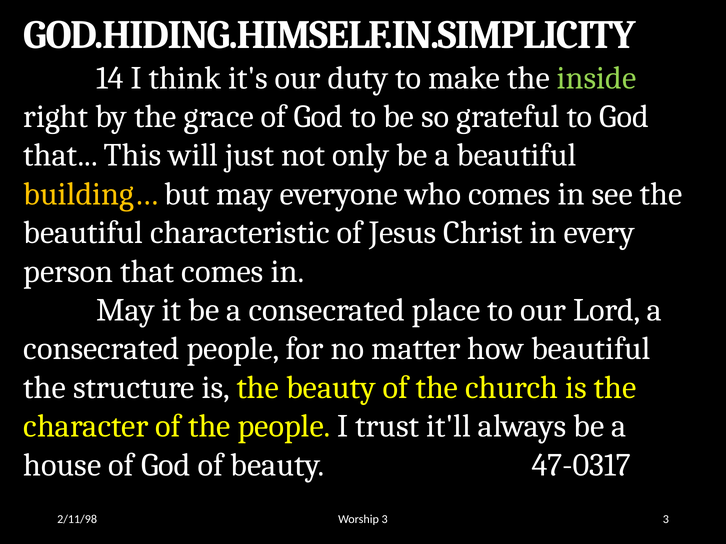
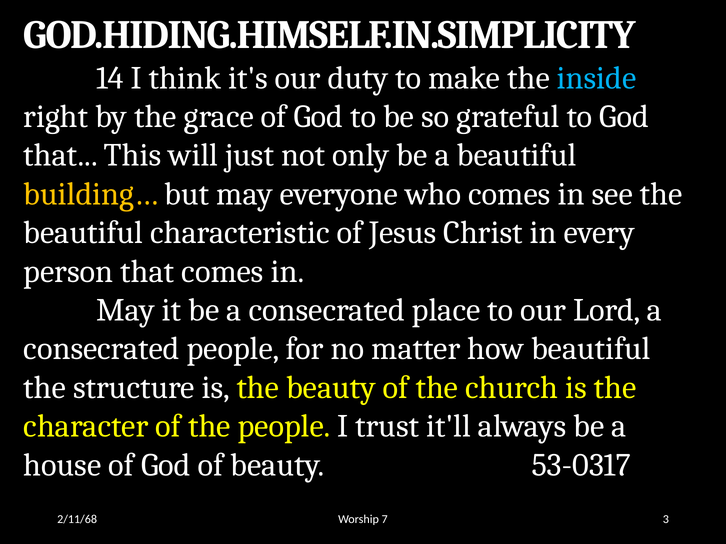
inside colour: light green -> light blue (597, 78)
47-0317: 47-0317 -> 53-0317 (581, 465)
Worship 3: 3 -> 7 (385, 520)
2/11/98: 2/11/98 -> 2/11/68 (77, 520)
